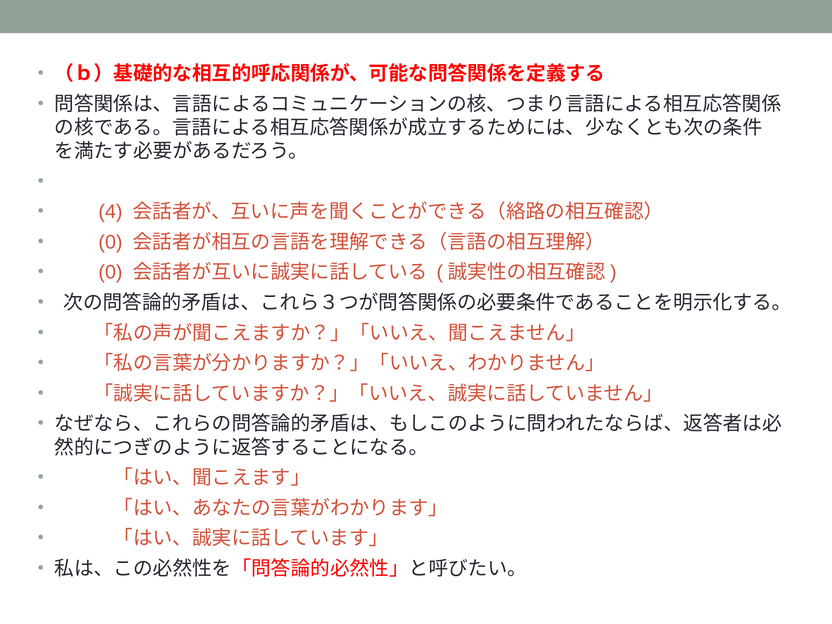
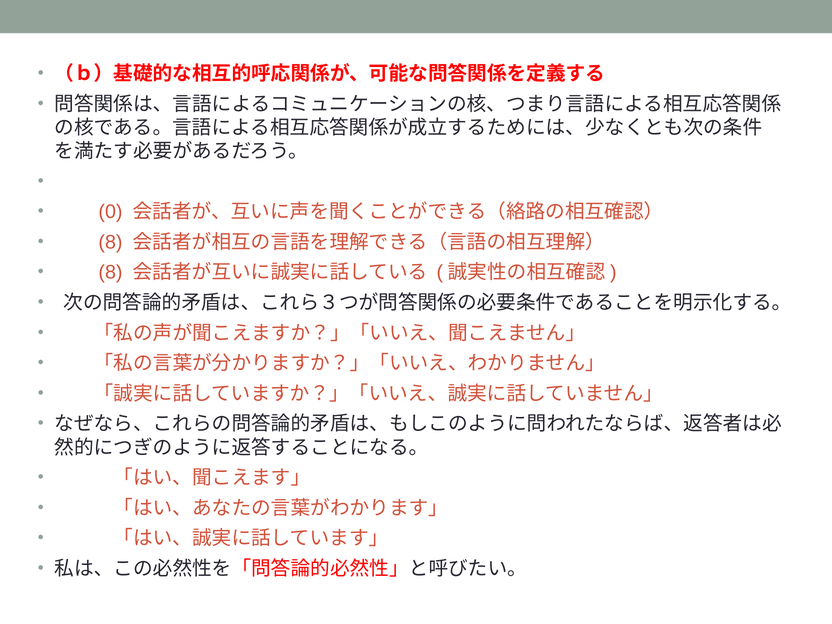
4: 4 -> 0 (110, 212)
0: 0 -> 8 (110, 242)
0: 0 -> 8 (110, 272)
